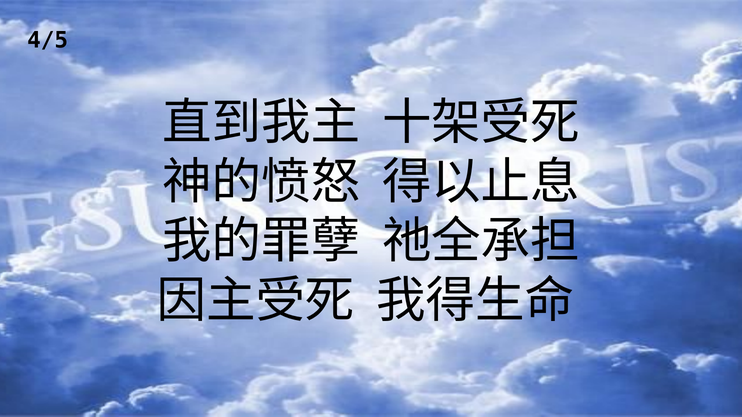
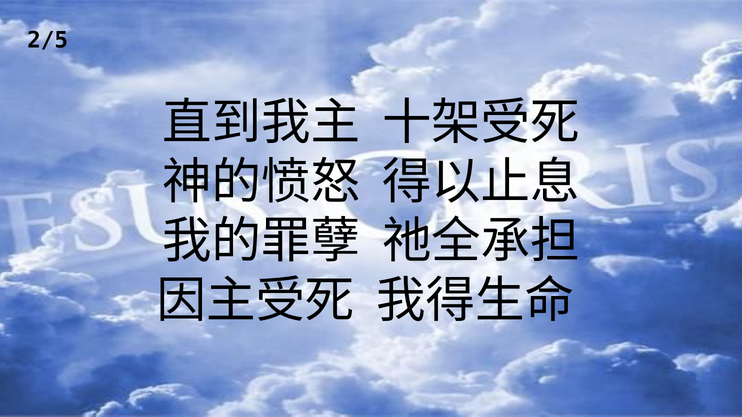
4/5: 4/5 -> 2/5 (48, 40)
